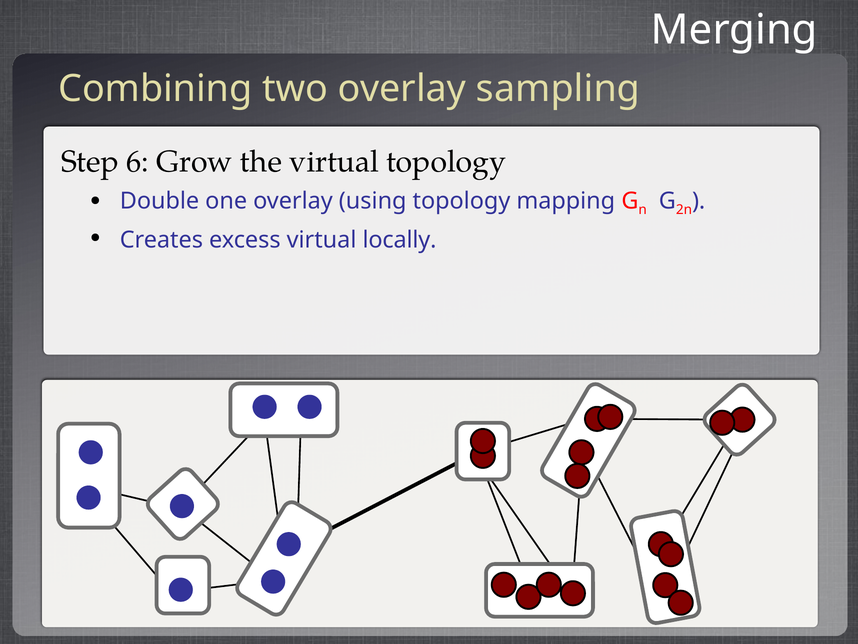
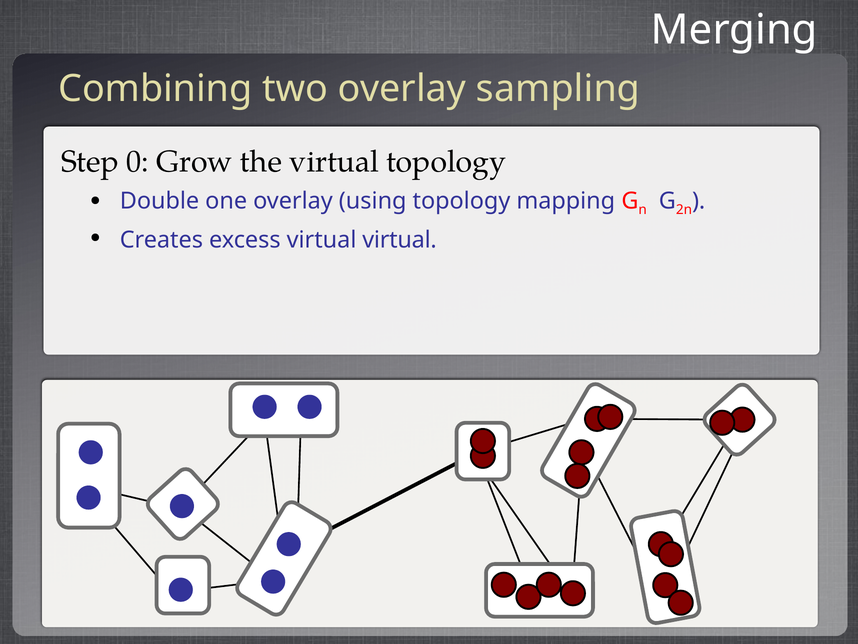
6: 6 -> 0 (138, 162)
virtual locally: locally -> virtual (400, 240)
